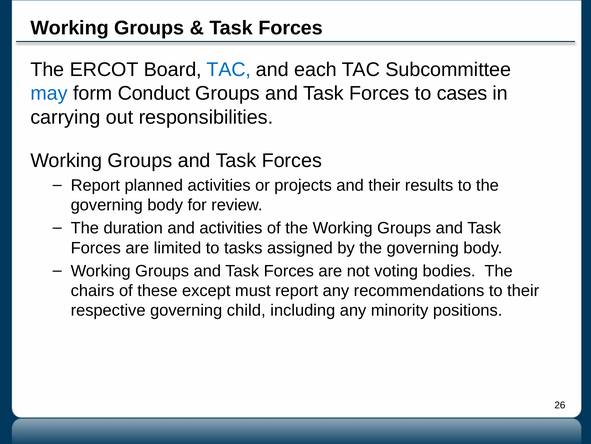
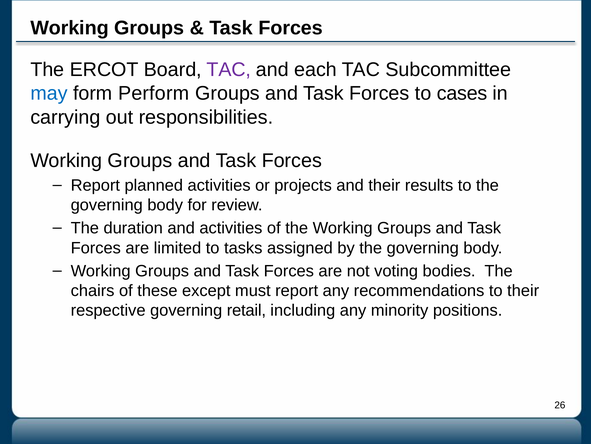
TAC colour: blue -> purple (229, 70)
Conduct: Conduct -> Perform (154, 93)
child: child -> retail (246, 310)
